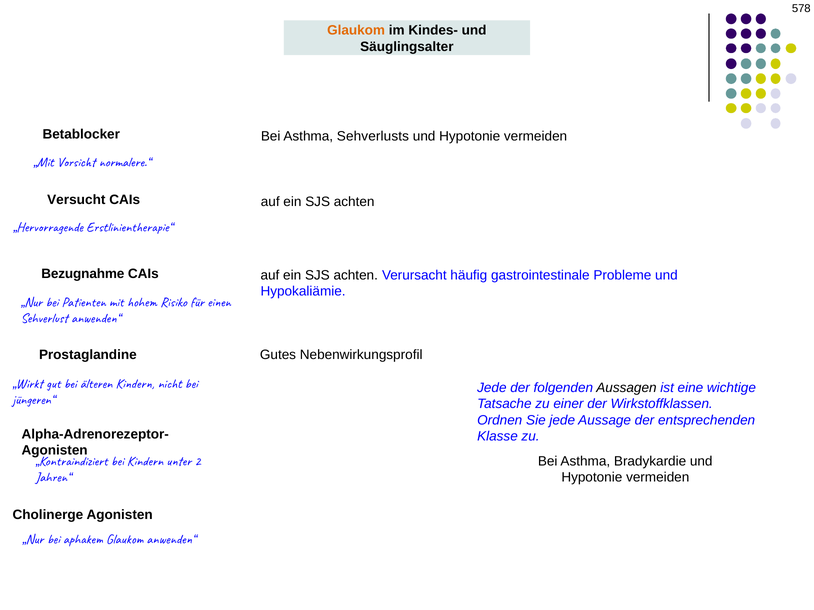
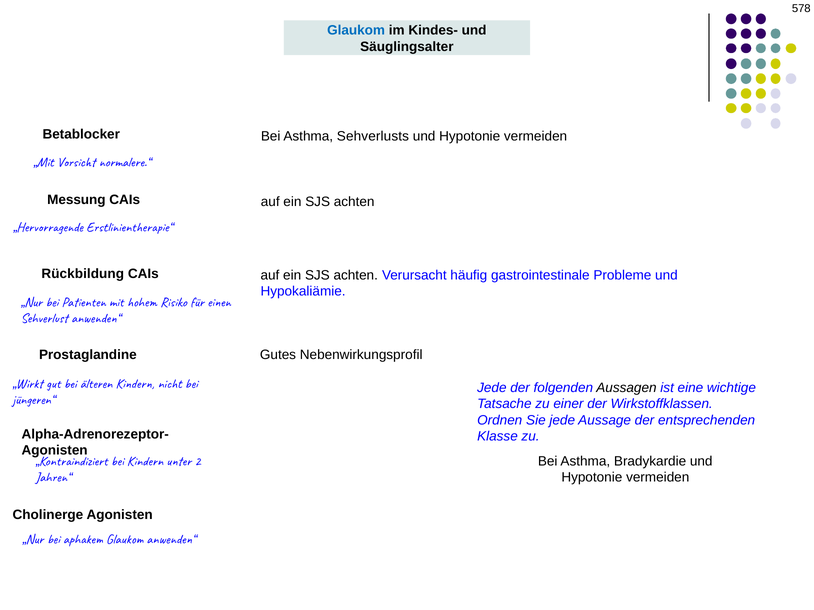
Glaukom colour: orange -> blue (356, 31)
Versucht: Versucht -> Messung (76, 200)
Bezugnahme: Bezugnahme -> Rückbildung (83, 274)
